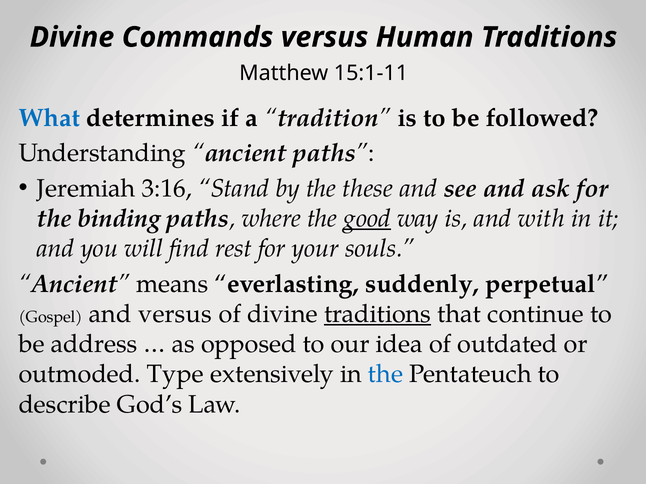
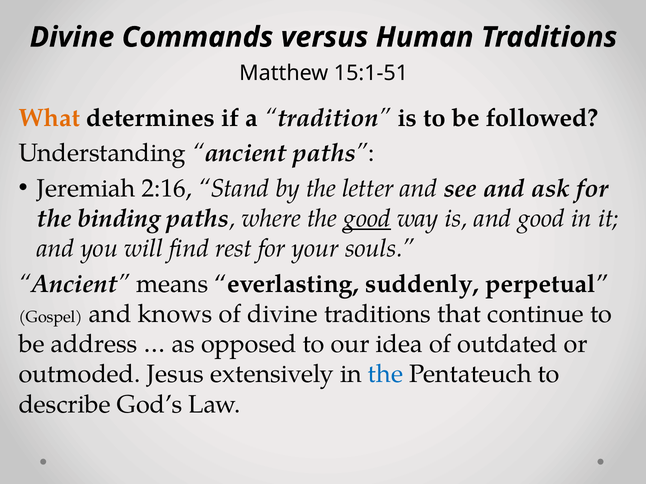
15:1-11: 15:1-11 -> 15:1-51 (371, 73)
What colour: blue -> orange (49, 118)
3:16: 3:16 -> 2:16 (167, 189)
these: these -> letter (368, 189)
and with: with -> good (541, 219)
and versus: versus -> knows (175, 314)
traditions underline: present -> none (378, 314)
Type: Type -> Jesus (175, 375)
